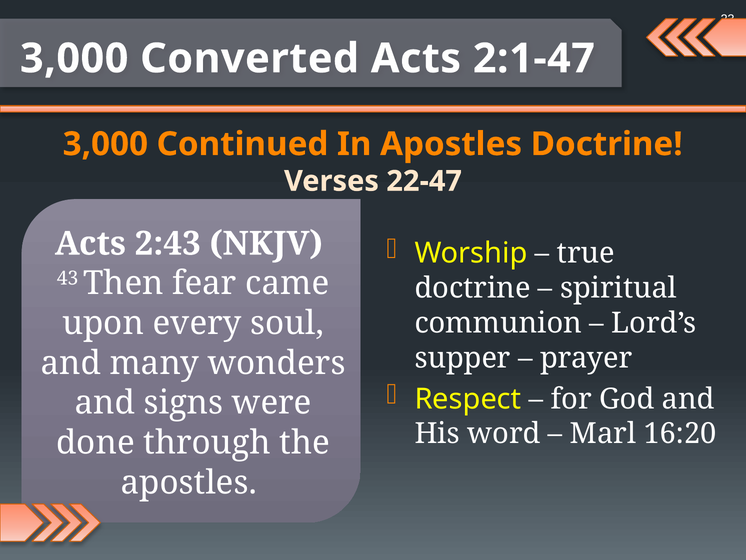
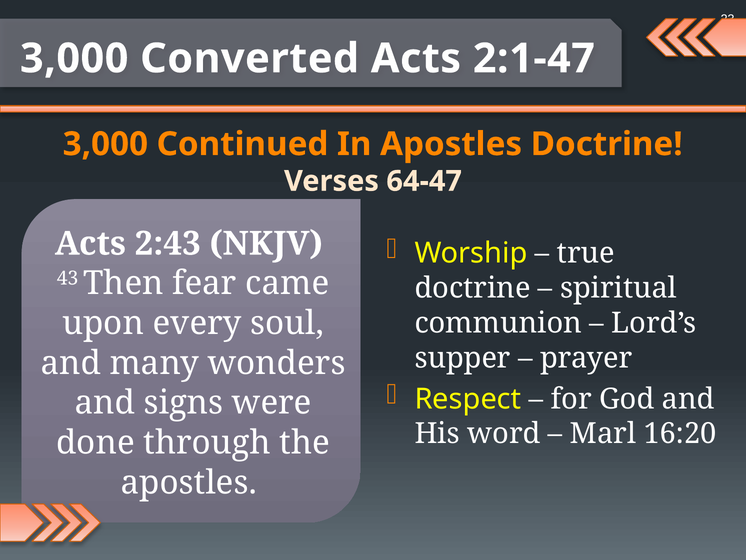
22-47: 22-47 -> 64-47 (424, 181)
